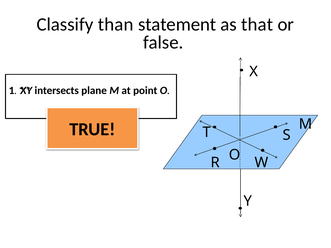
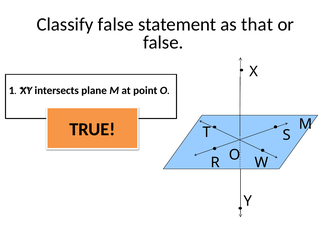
Classify than: than -> false (116, 24)
